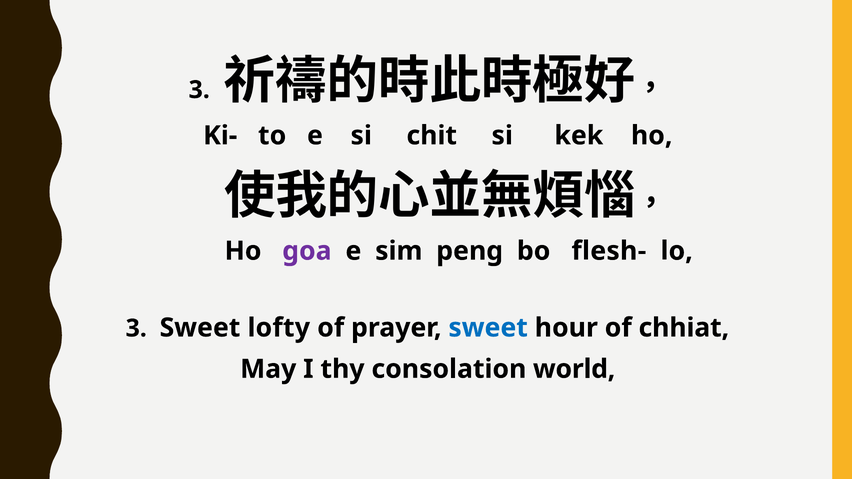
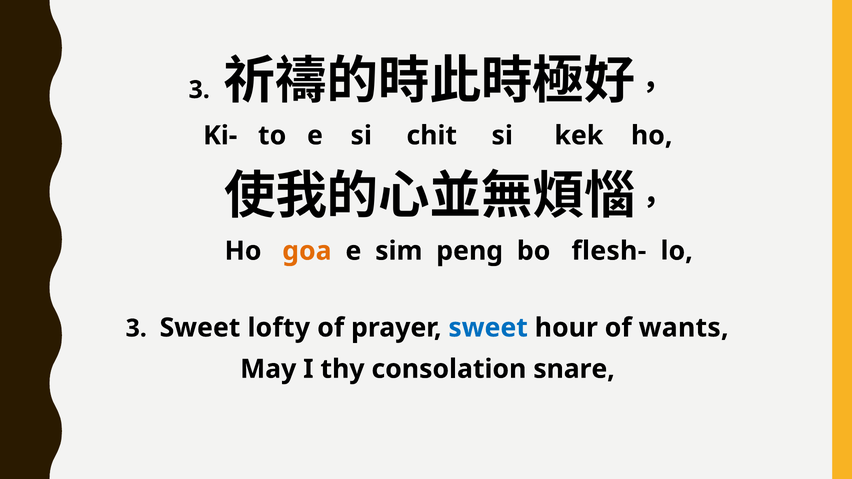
goa colour: purple -> orange (307, 251)
chhiat: chhiat -> wants (684, 328)
world: world -> snare (574, 369)
